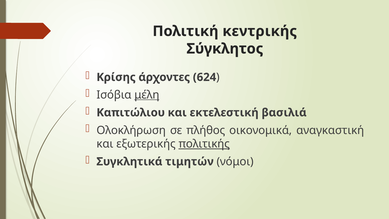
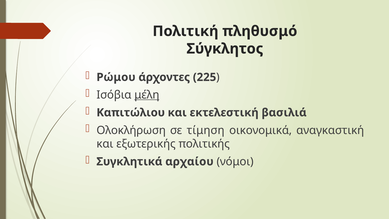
κεντρικής: κεντρικής -> πληθυσμό (260, 31)
Κρίσης: Κρίσης -> Ρώμου (116, 77)
624: 624 -> 225 (205, 77)
πλήθος: πλήθος -> τίμηση (206, 130)
πολιτικής underline: present -> none (204, 144)
τιμητών: τιμητών -> αρχαίου (189, 161)
